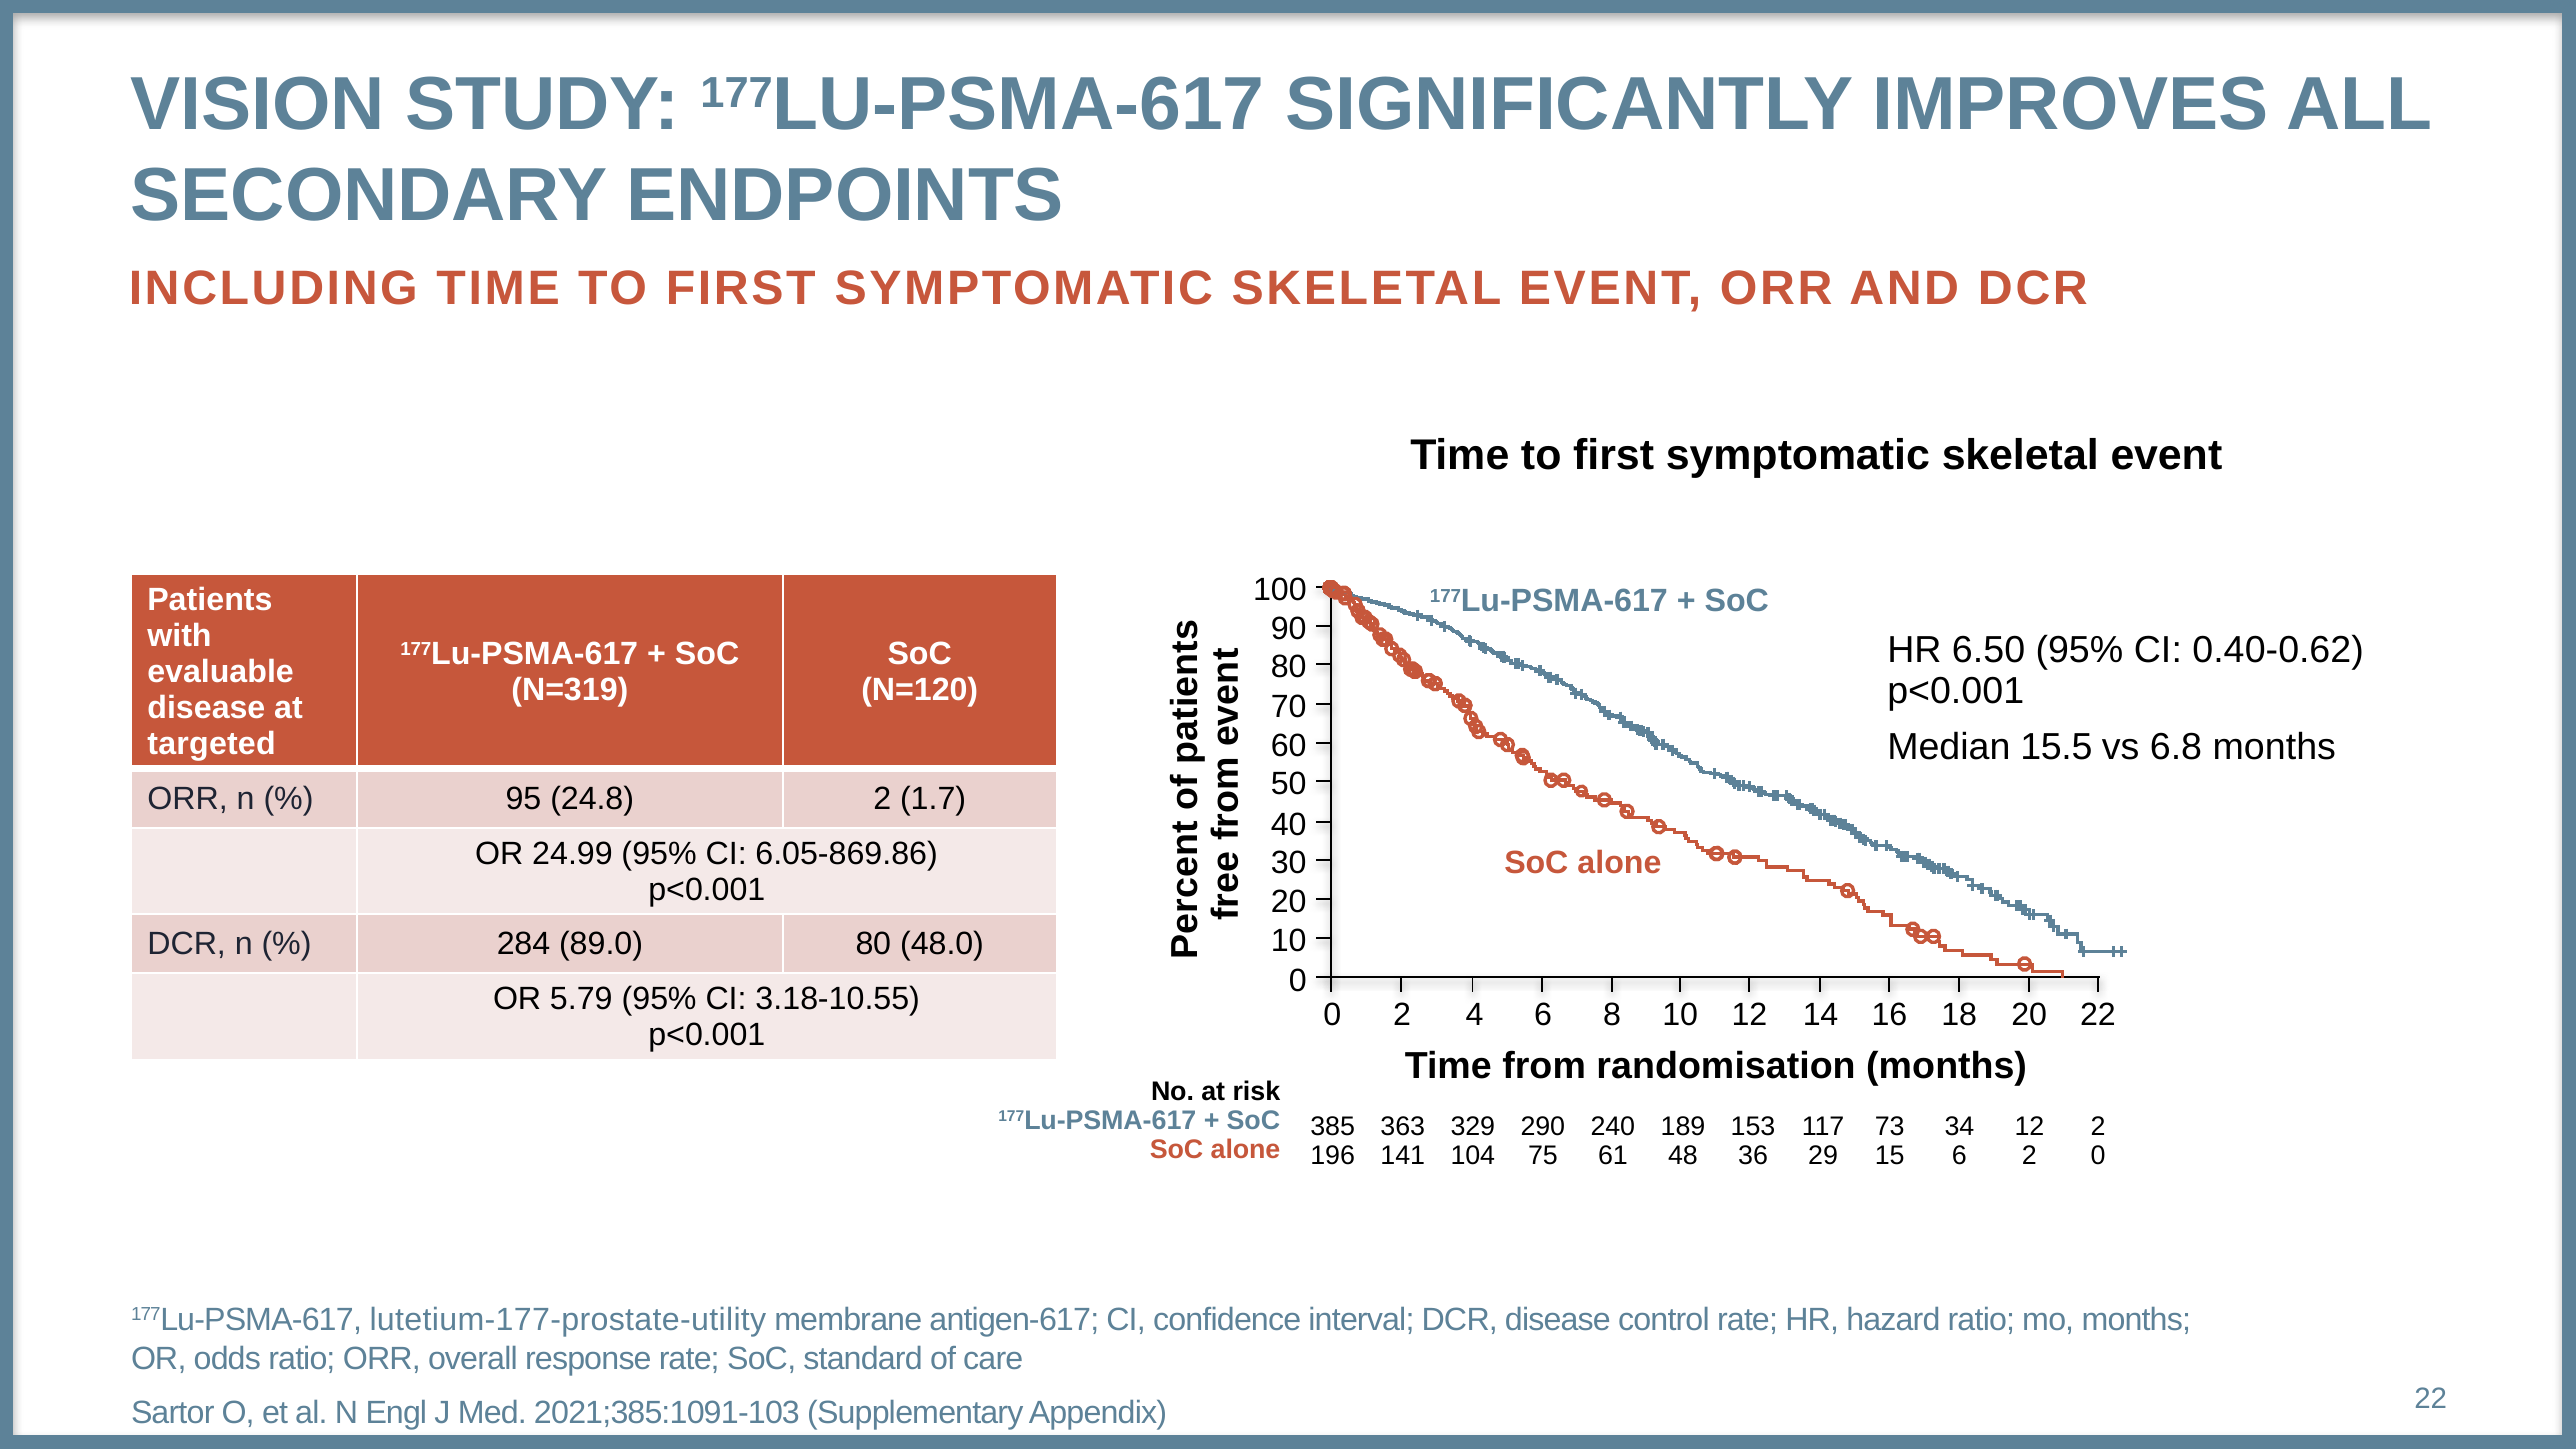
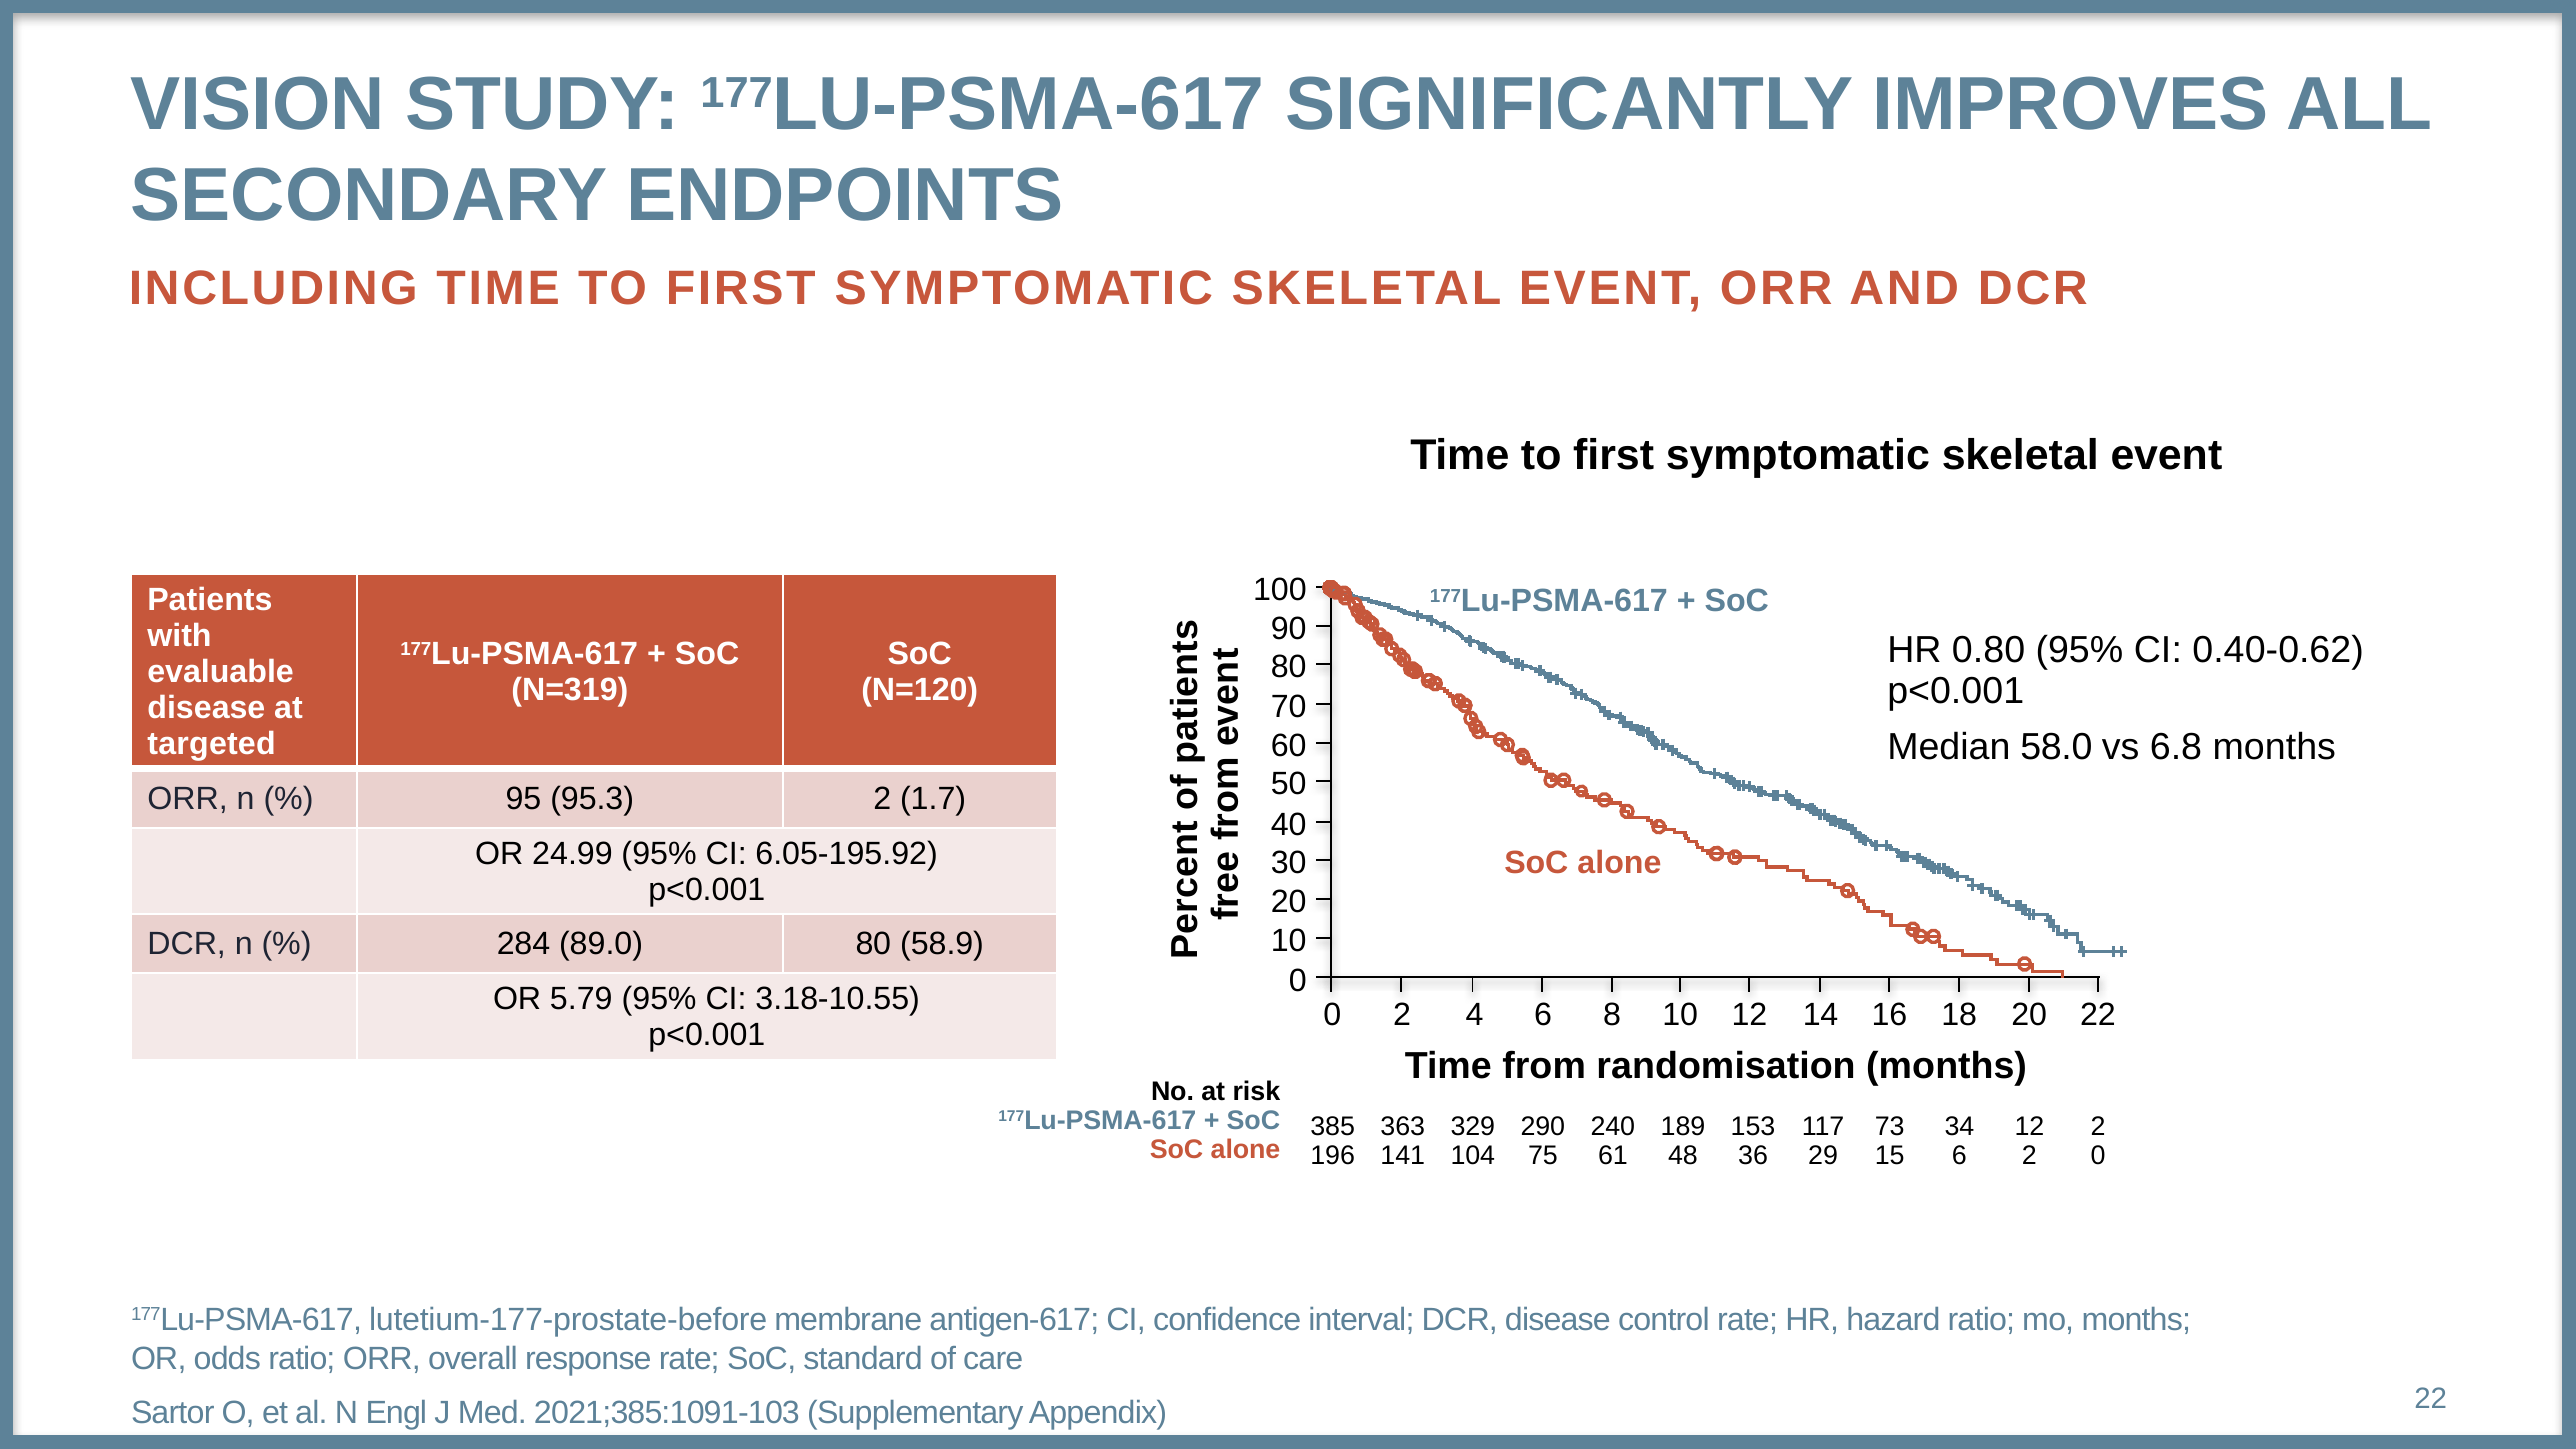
6.50: 6.50 -> 0.80 (1989, 650)
15.5: 15.5 -> 58.0 (2056, 748)
24.8: 24.8 -> 95.3 (592, 799)
6.05-869.86: 6.05-869.86 -> 6.05-195.92 (847, 854)
48.0: 48.0 -> 58.9 (942, 944)
lutetium-177-prostate-utility: lutetium-177-prostate-utility -> lutetium-177-prostate-before (568, 1320)
